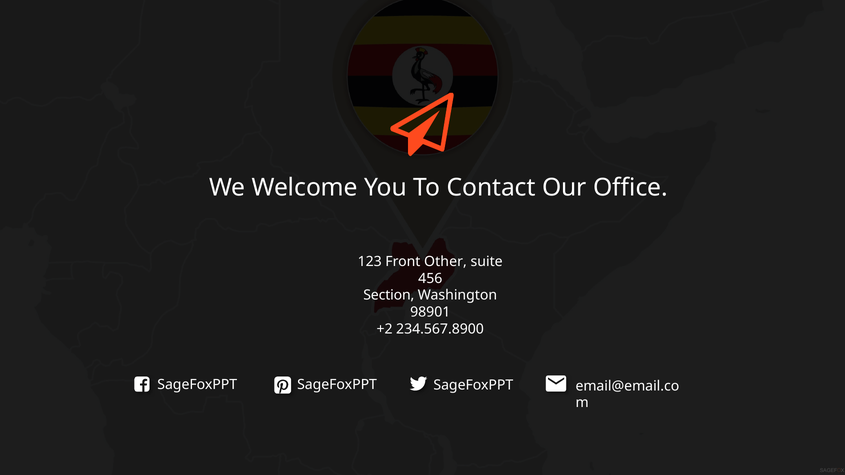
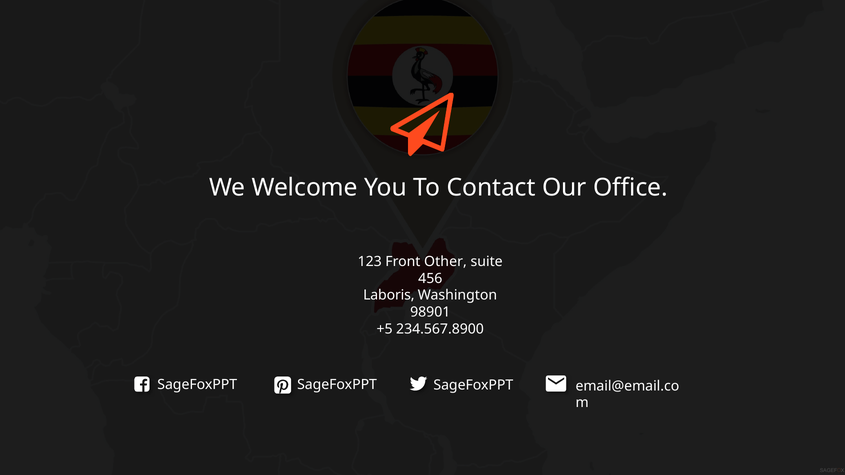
Section: Section -> Laboris (389, 295)
+2: +2 -> +5 (385, 329)
